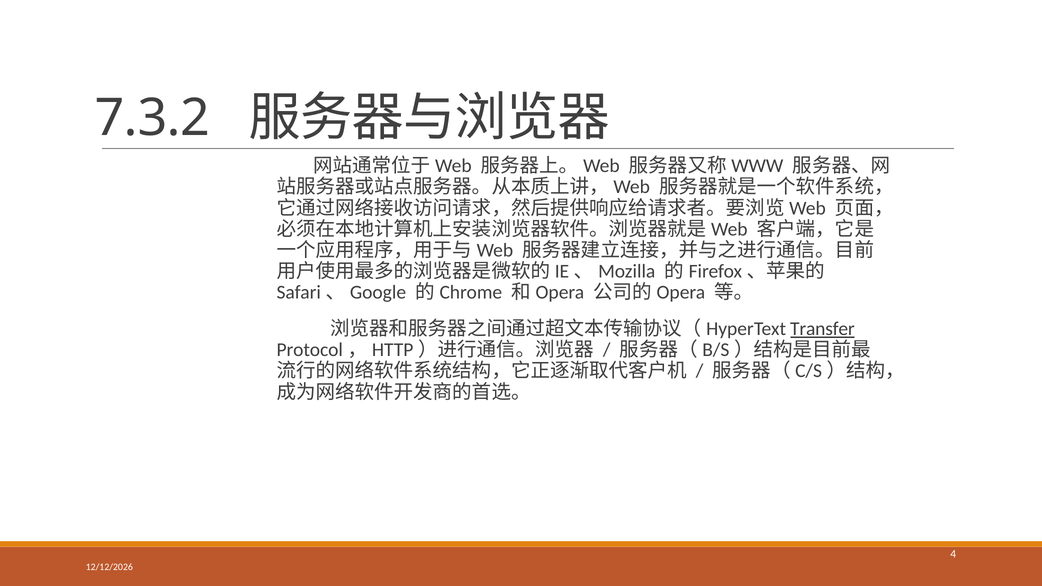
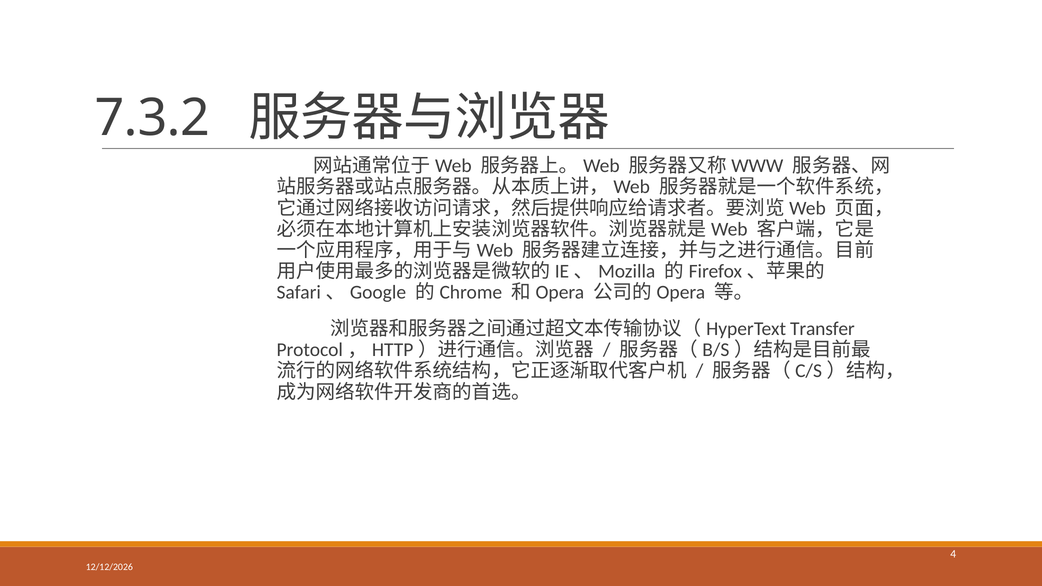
Transfer underline: present -> none (822, 329)
